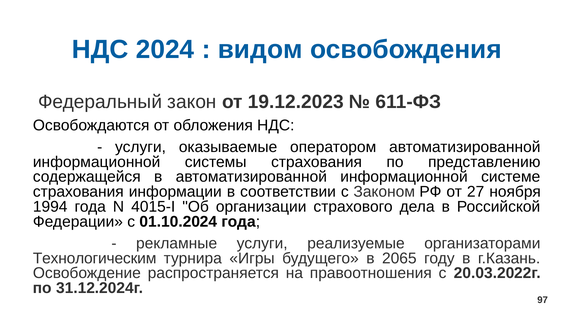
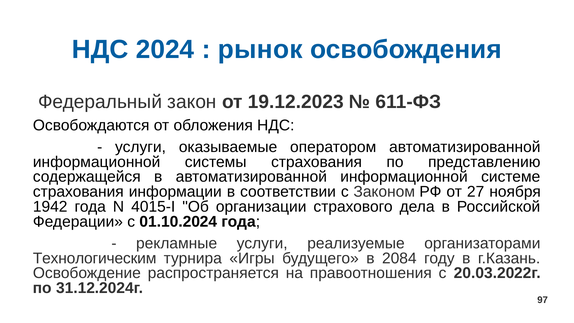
видом: видом -> рынок (260, 49)
1994: 1994 -> 1942 (50, 207)
2065: 2065 -> 2084 (399, 258)
